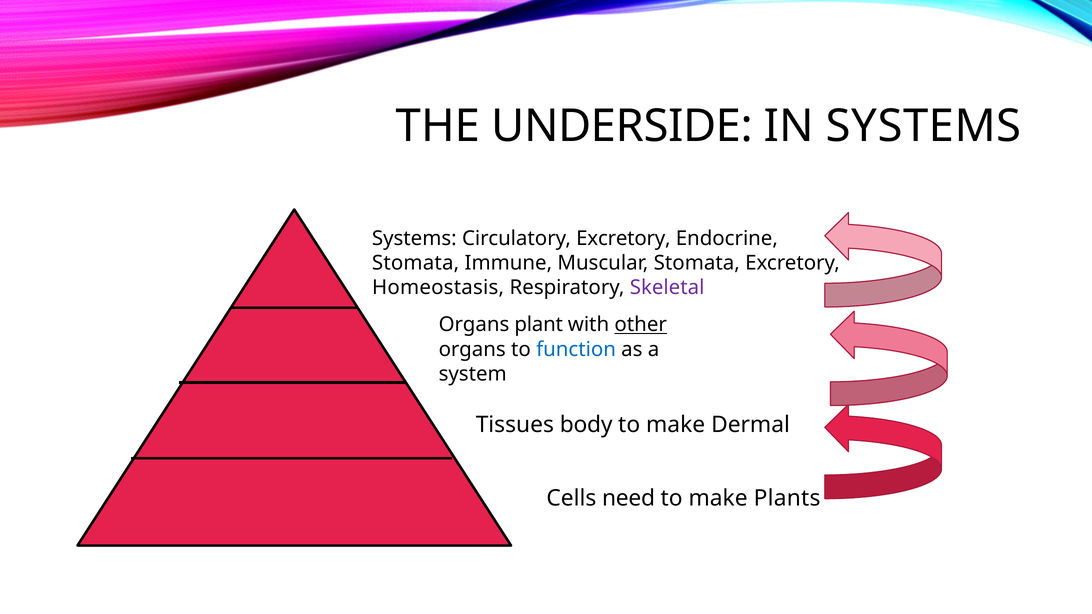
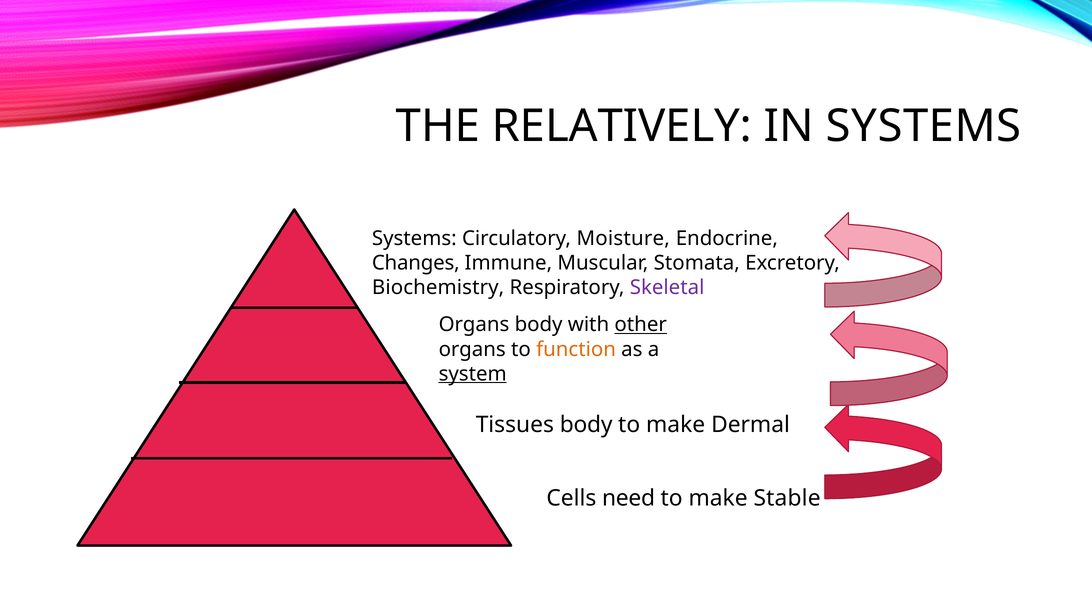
UNDERSIDE: UNDERSIDE -> RELATIVELY (622, 126)
Circulatory Excretory: Excretory -> Moisture (623, 238)
Stomata: Stomata -> Changes (416, 263)
Homeostasis: Homeostasis -> Biochemistry (438, 288)
Organs plant: plant -> body (539, 325)
function colour: blue -> orange (576, 349)
system underline: none -> present (473, 374)
Plants: Plants -> Stable (787, 499)
